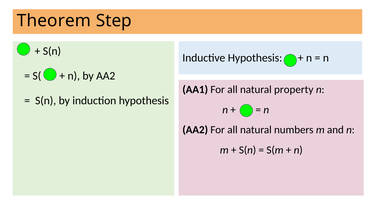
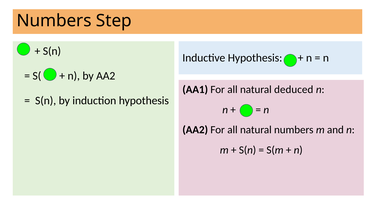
Theorem: Theorem -> Numbers (54, 21)
property: property -> deduced (294, 89)
